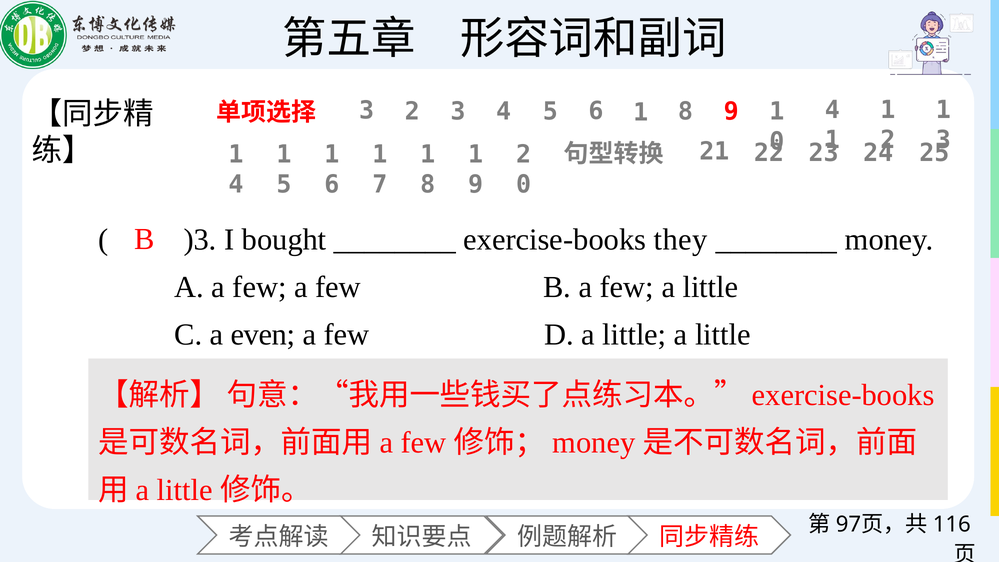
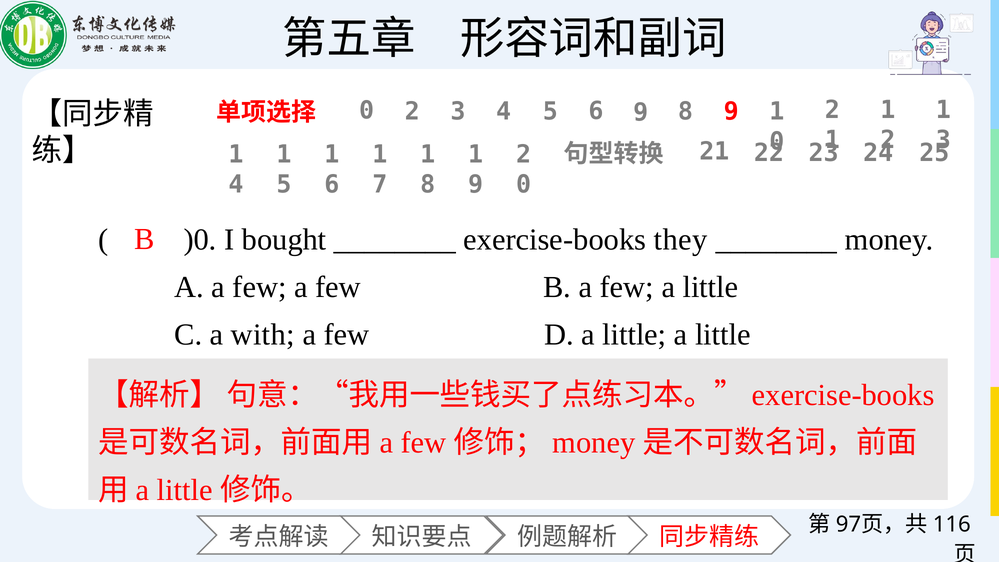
3: 3 -> 0 (367, 110)
5 6 1: 1 -> 9 (641, 113)
9 4: 4 -> 2 (832, 110)
)3: )3 -> )0 (200, 239)
even: even -> with (263, 335)
